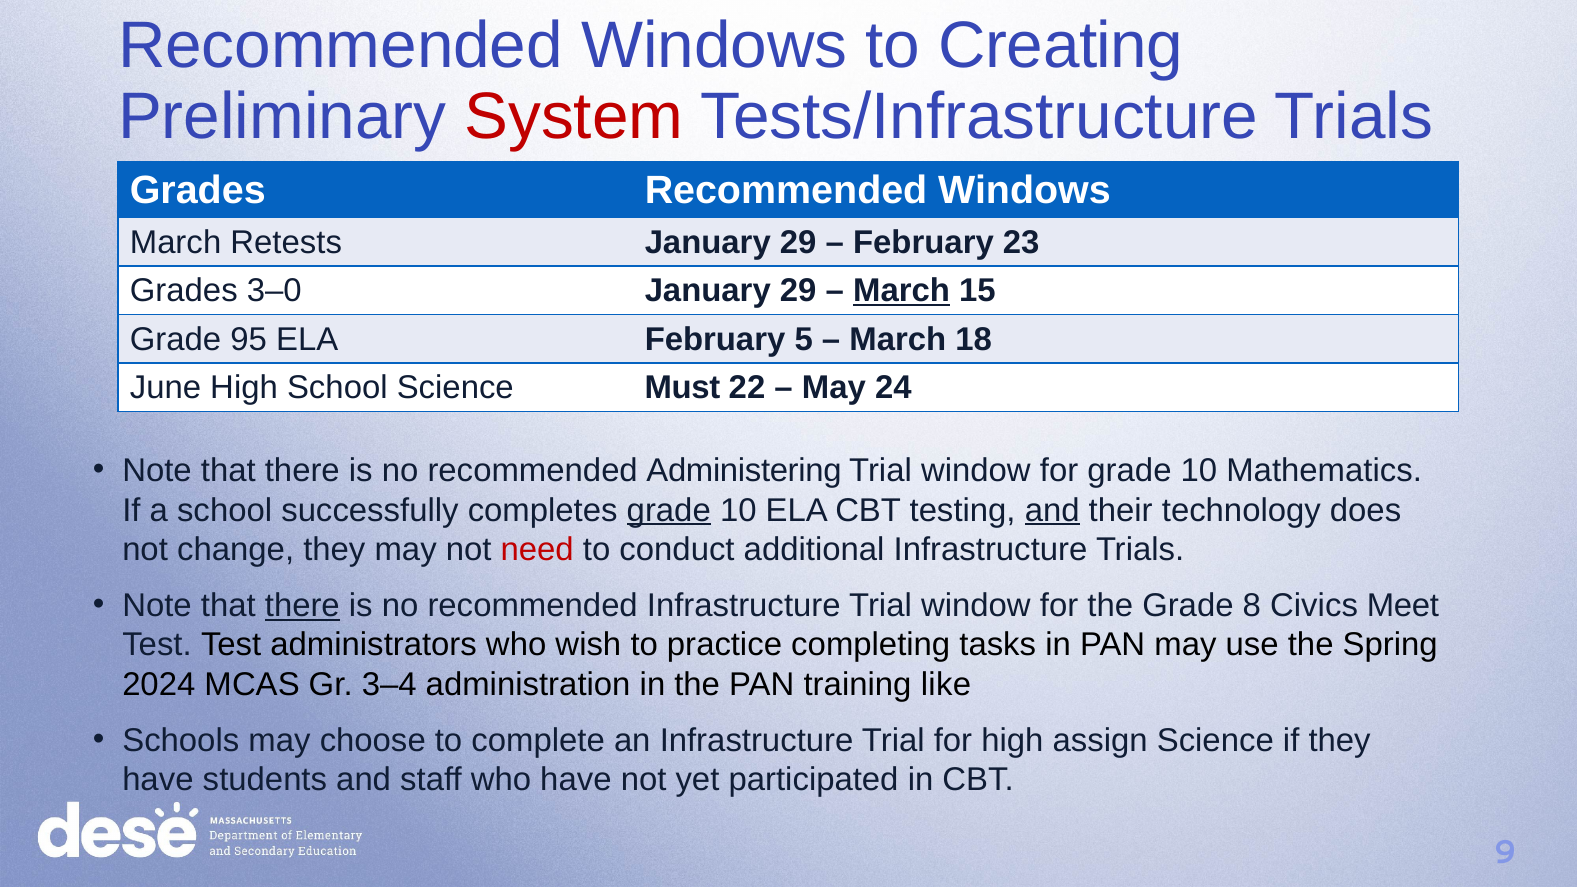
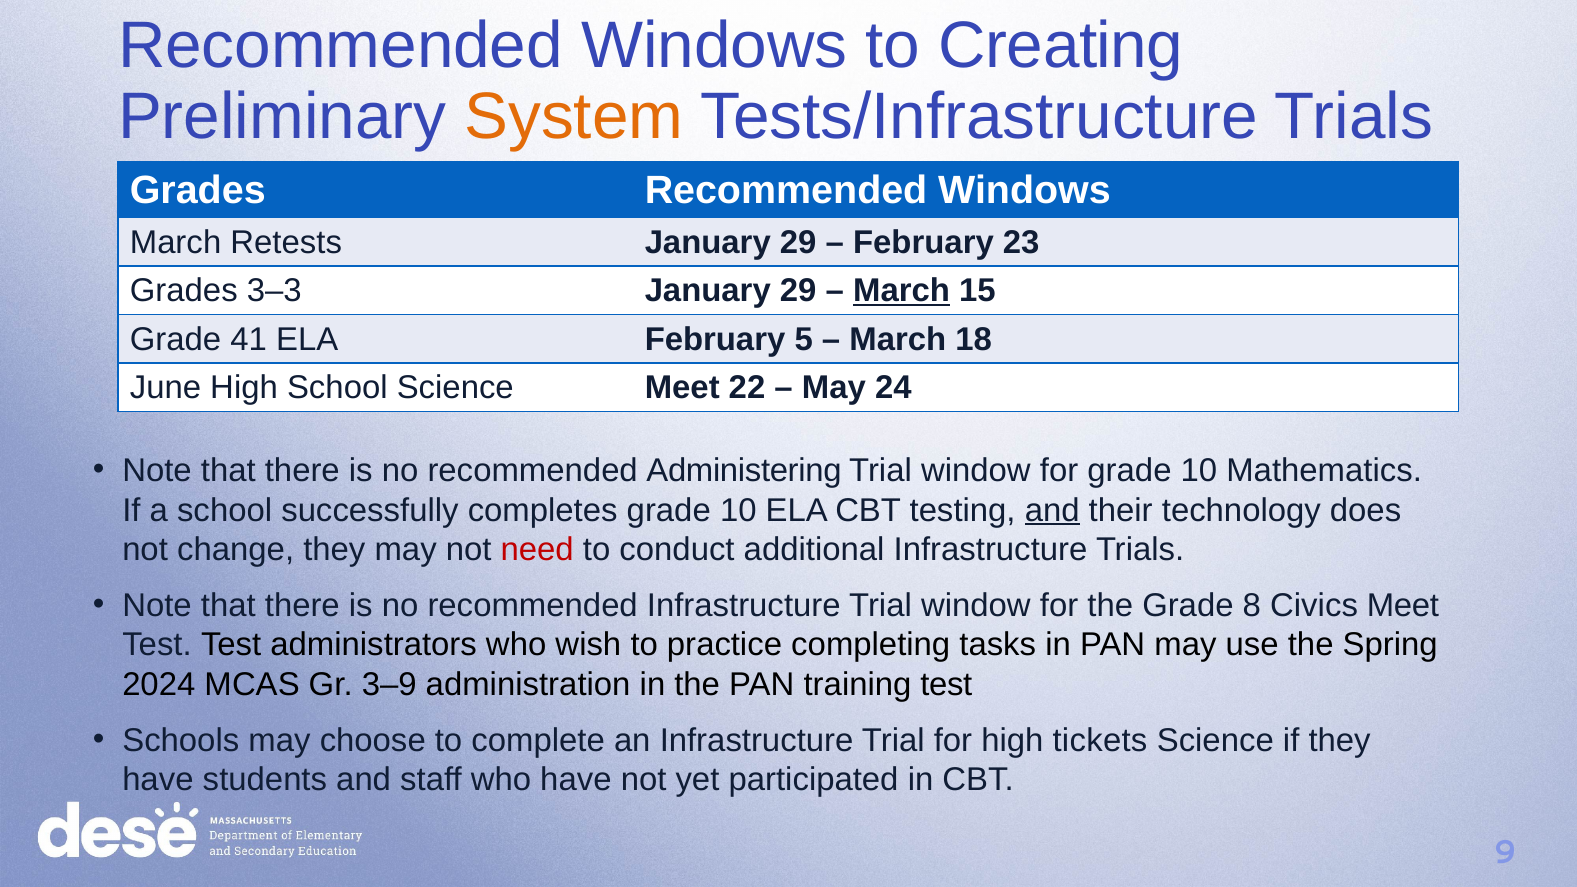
System colour: red -> orange (574, 116)
3–0: 3–0 -> 3–3 (274, 291)
95: 95 -> 41 (249, 339)
Science Must: Must -> Meet (682, 388)
grade underline: present -> none (669, 510)
there underline: present -> none (302, 606)
3–4: 3–4 -> 3–9 (389, 684)
training like: like -> test (946, 684)
assign: assign -> tickets (1100, 740)
